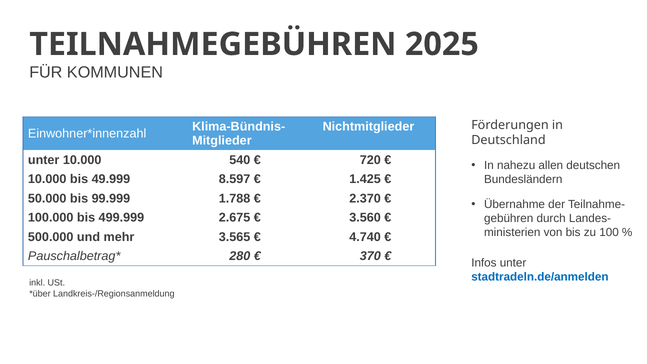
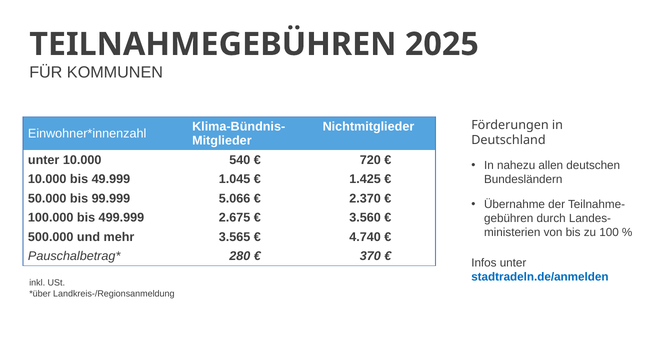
8.597: 8.597 -> 1.045 (235, 179)
1.788: 1.788 -> 5.066 (235, 198)
